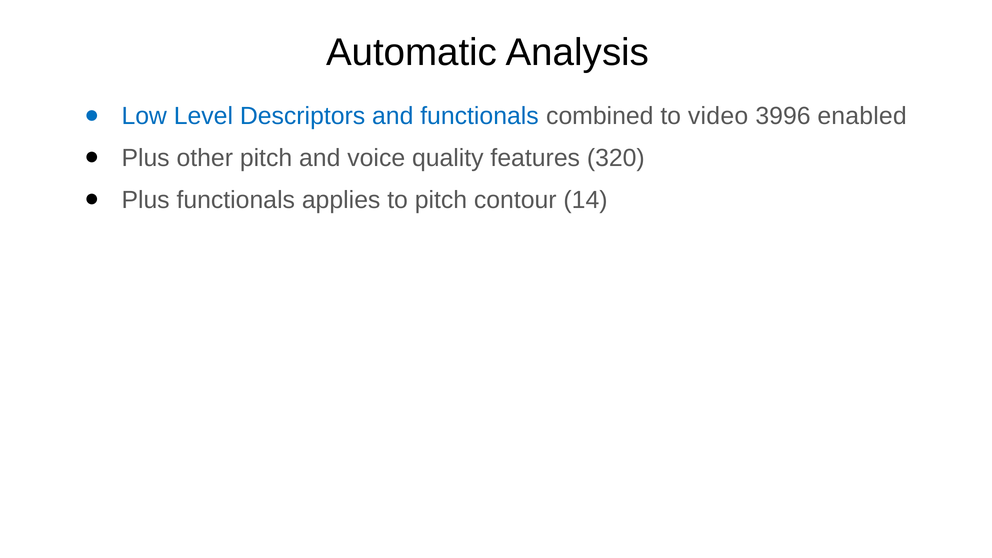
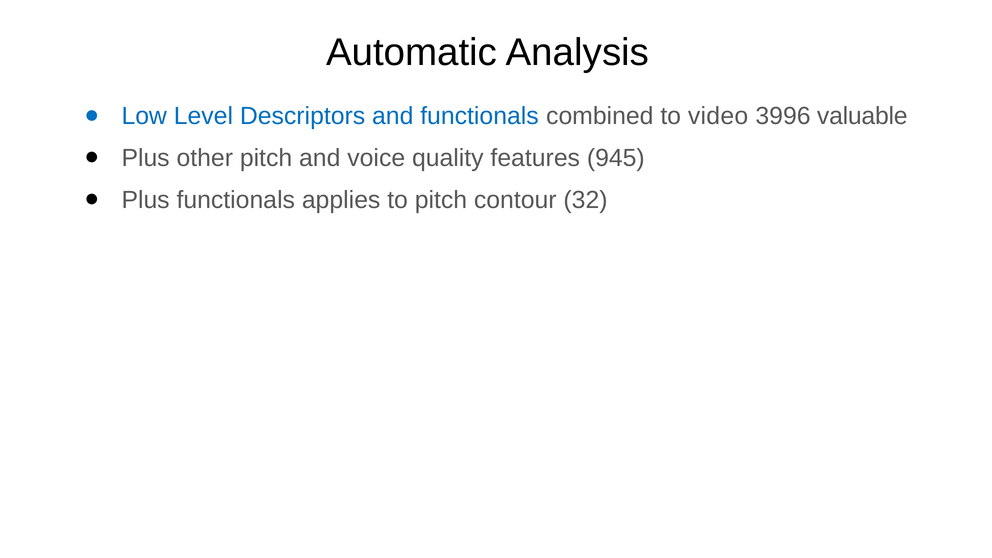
enabled: enabled -> valuable (862, 116)
320: 320 -> 945 (616, 158)
14: 14 -> 32 (586, 200)
